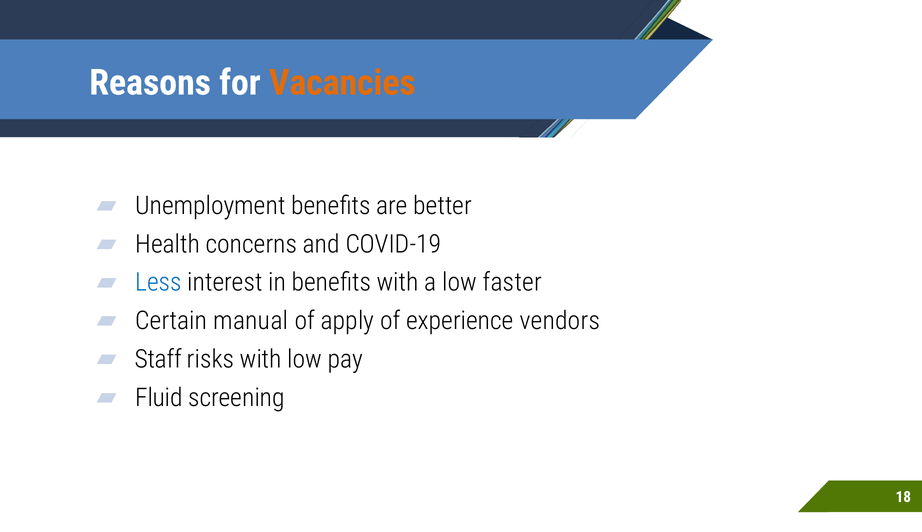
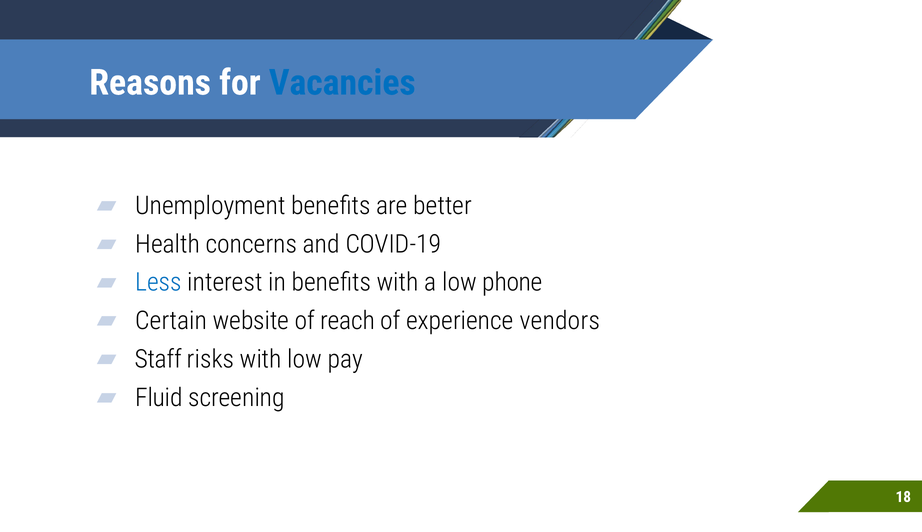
Vacancies colour: orange -> blue (342, 83)
faster: faster -> phone (513, 283)
manual: manual -> website (251, 321)
apply: apply -> reach (348, 321)
